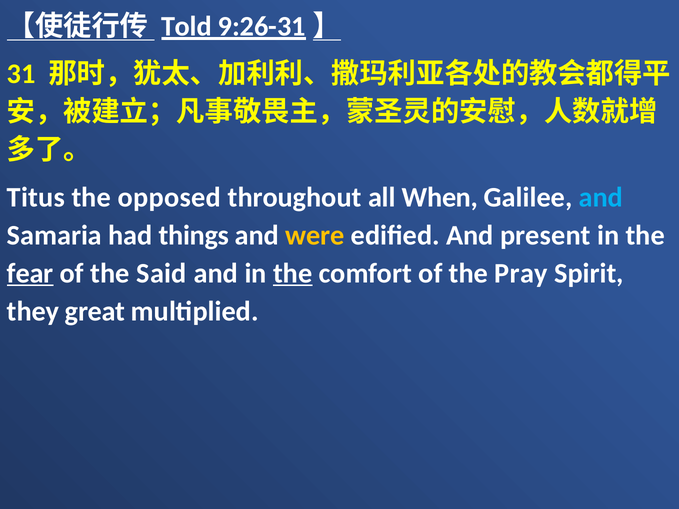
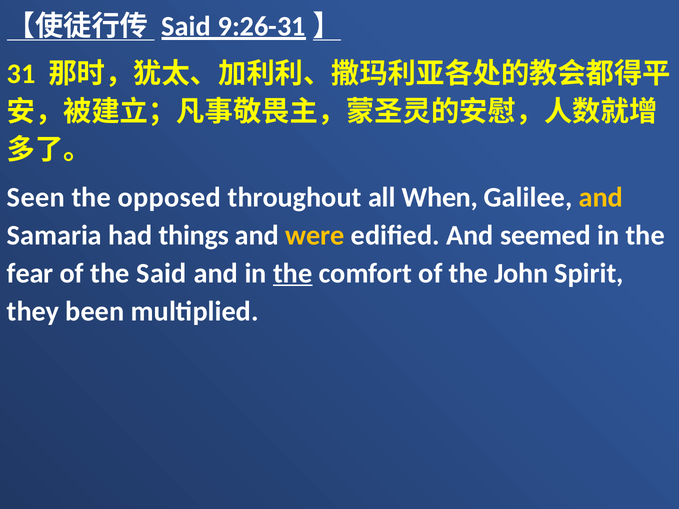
Told: Told -> Said (186, 26)
Titus: Titus -> Seen (36, 197)
and colour: light blue -> yellow (601, 197)
present: present -> seemed (546, 235)
fear underline: present -> none (30, 273)
Pray: Pray -> John (521, 273)
great: great -> been (95, 311)
